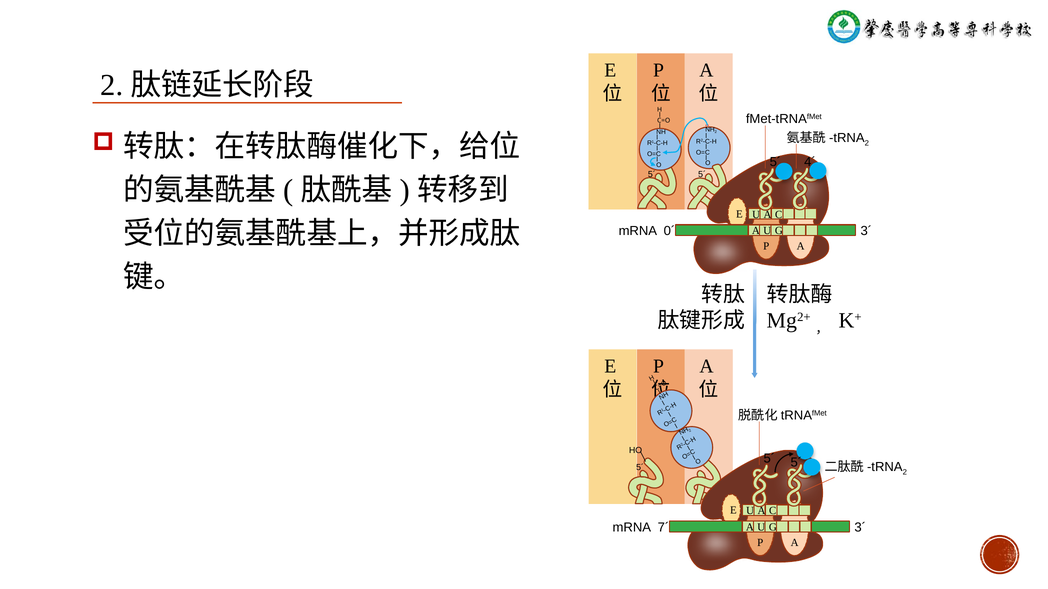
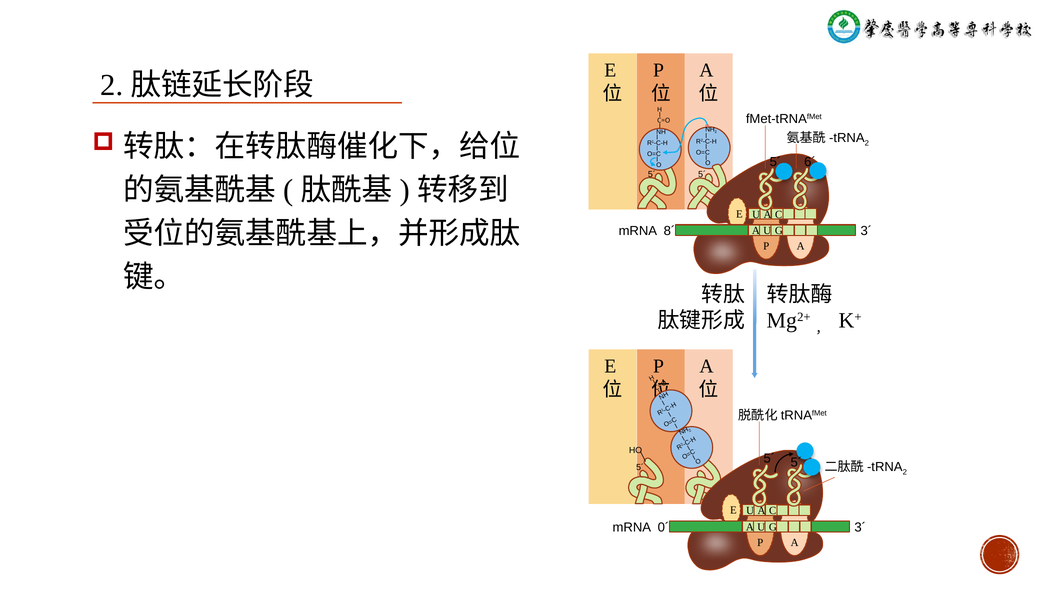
4´: 4´ -> 6´ (810, 162)
0´: 0´ -> 8´ (669, 231)
7´: 7´ -> 0´ (663, 528)
